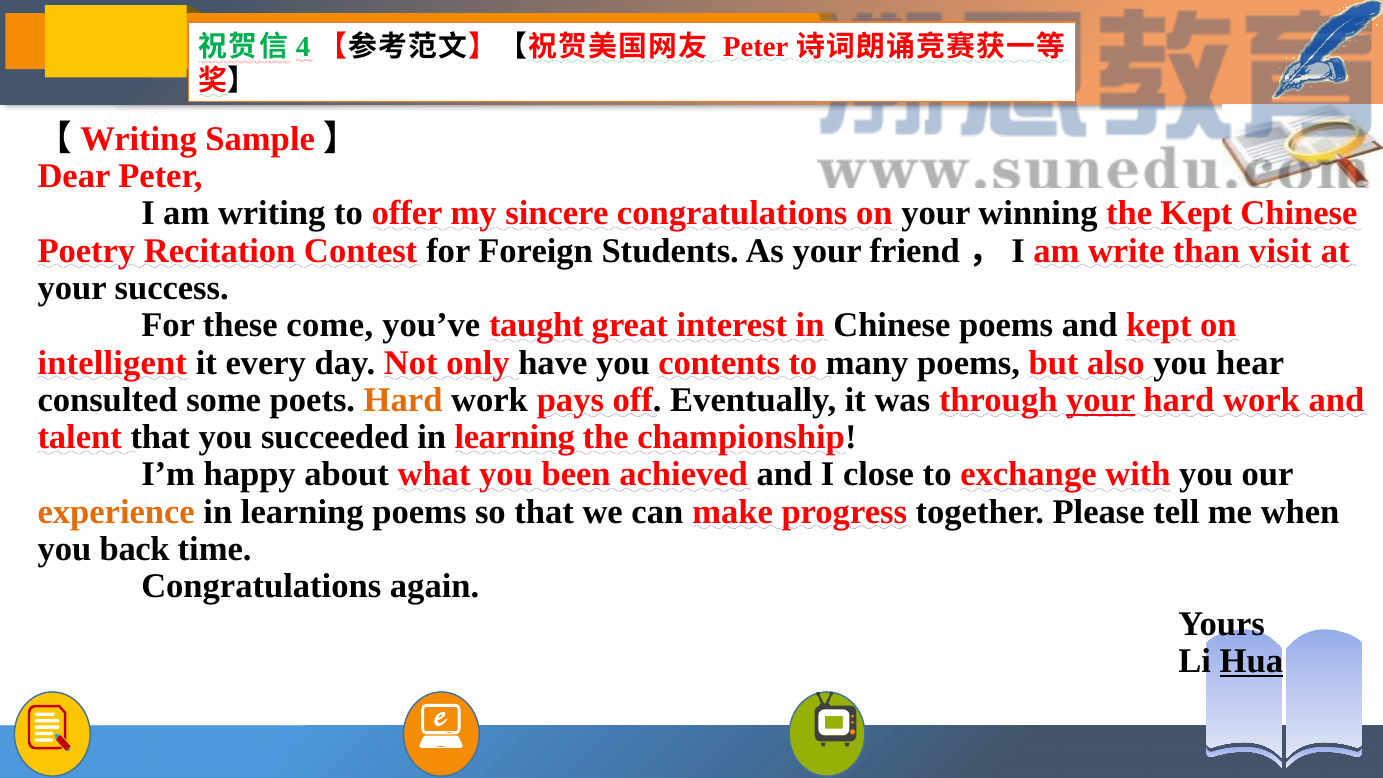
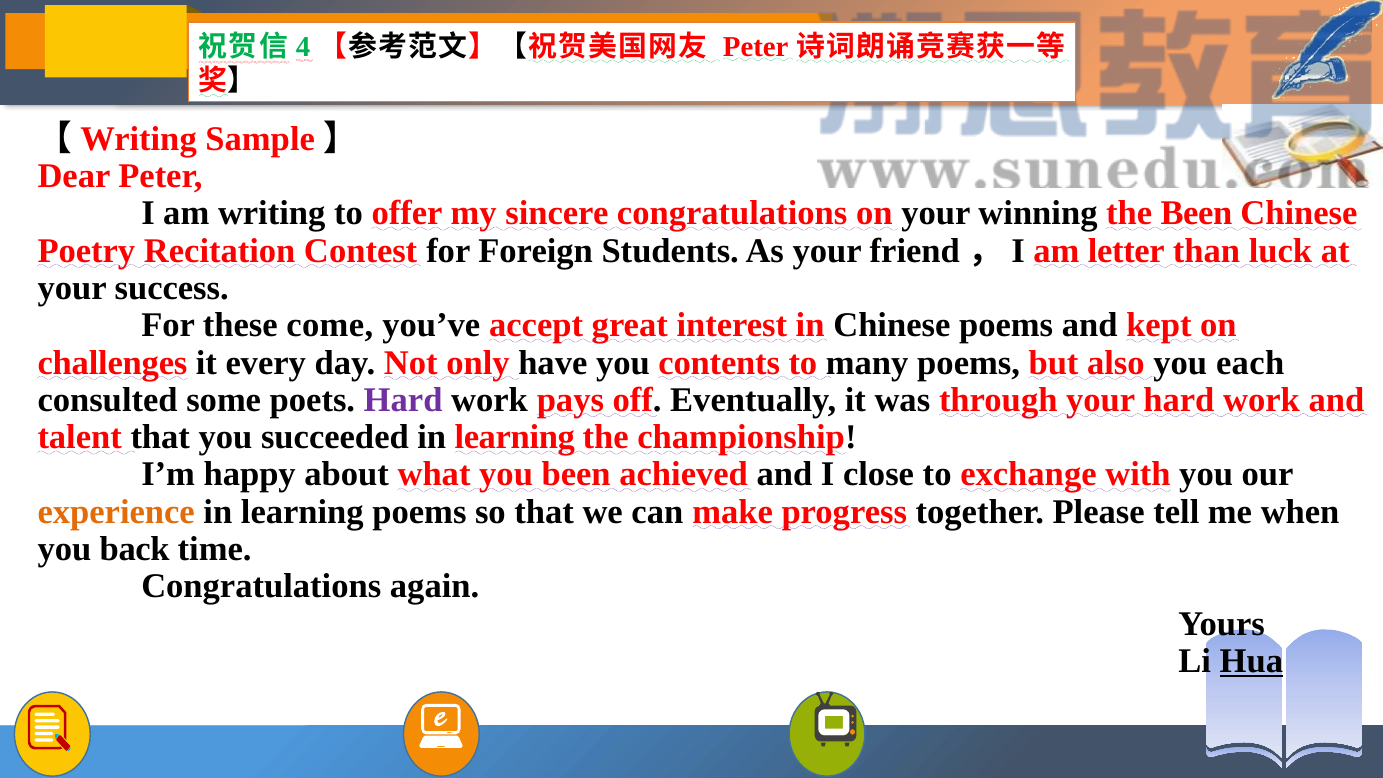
the Kept: Kept -> Been (1196, 213)
write: write -> letter (1126, 251)
visit: visit -> luck (1280, 251)
taught: taught -> accept (536, 325)
intelligent: intelligent -> challenges (112, 363)
hear: hear -> each (1250, 363)
Hard colour: orange -> purple (403, 400)
your underline: present -> none (1101, 400)
